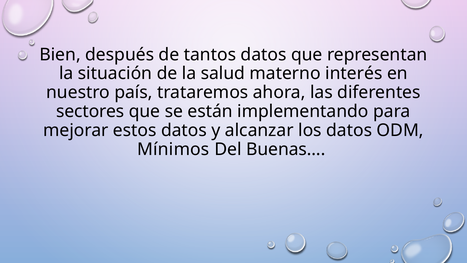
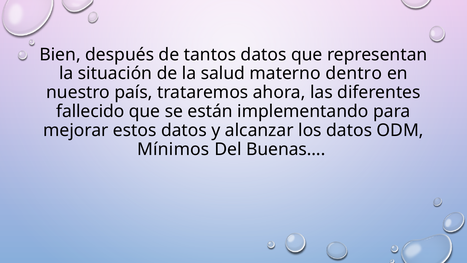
interés: interés -> dentro (354, 73)
sectores: sectores -> fallecido (90, 111)
